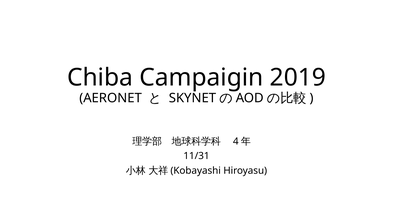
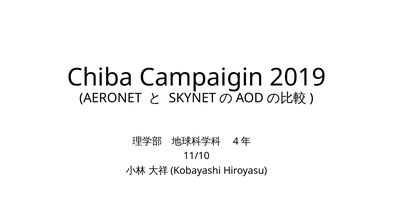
11/31: 11/31 -> 11/10 (196, 156)
